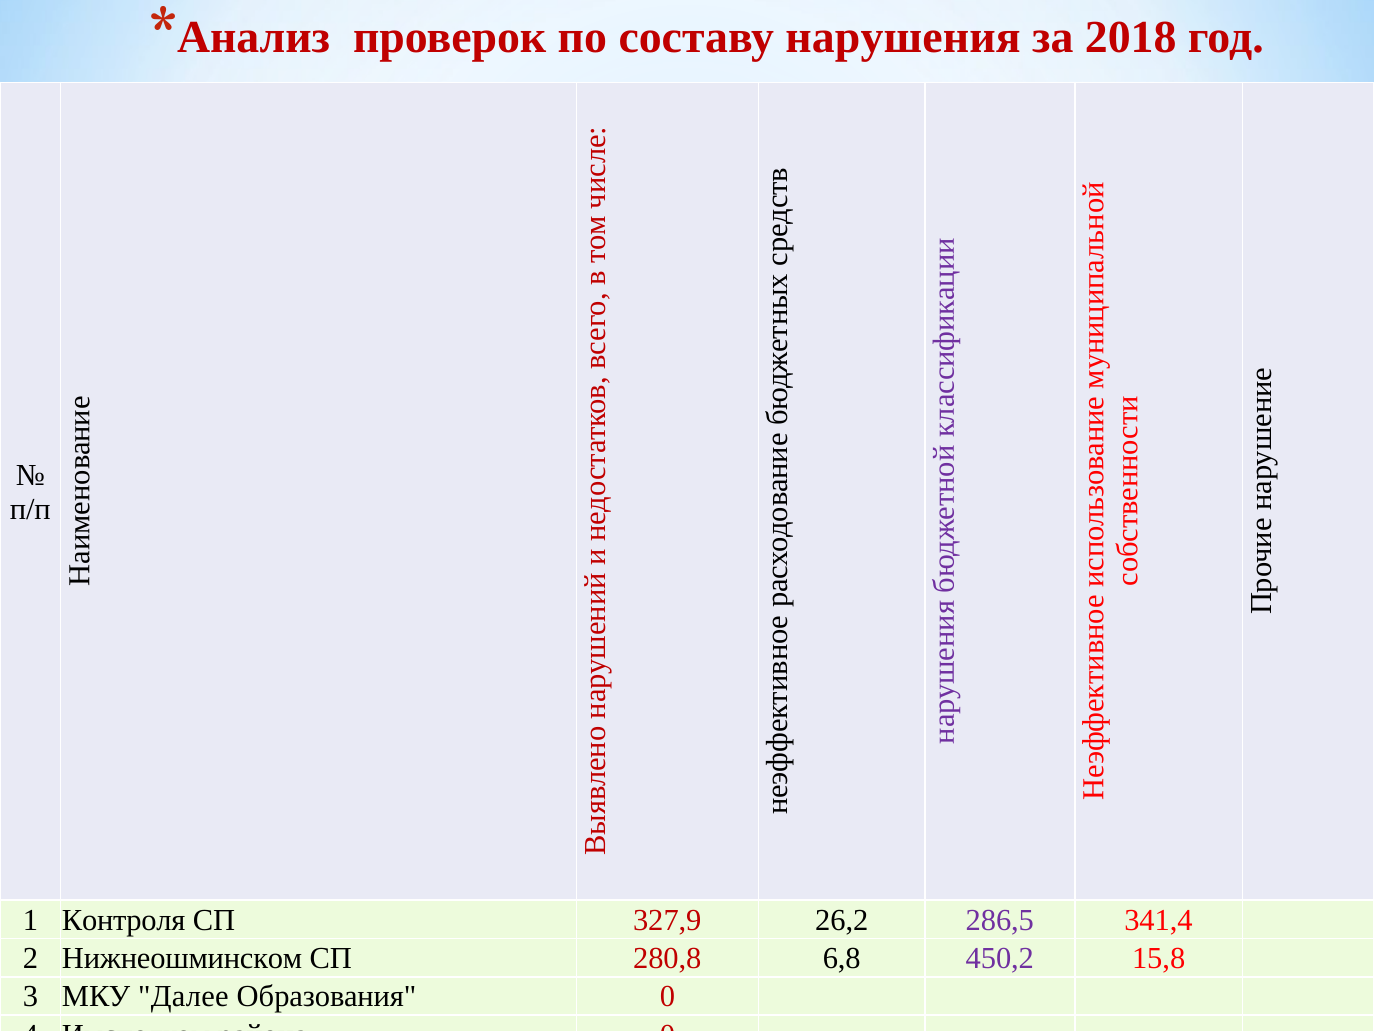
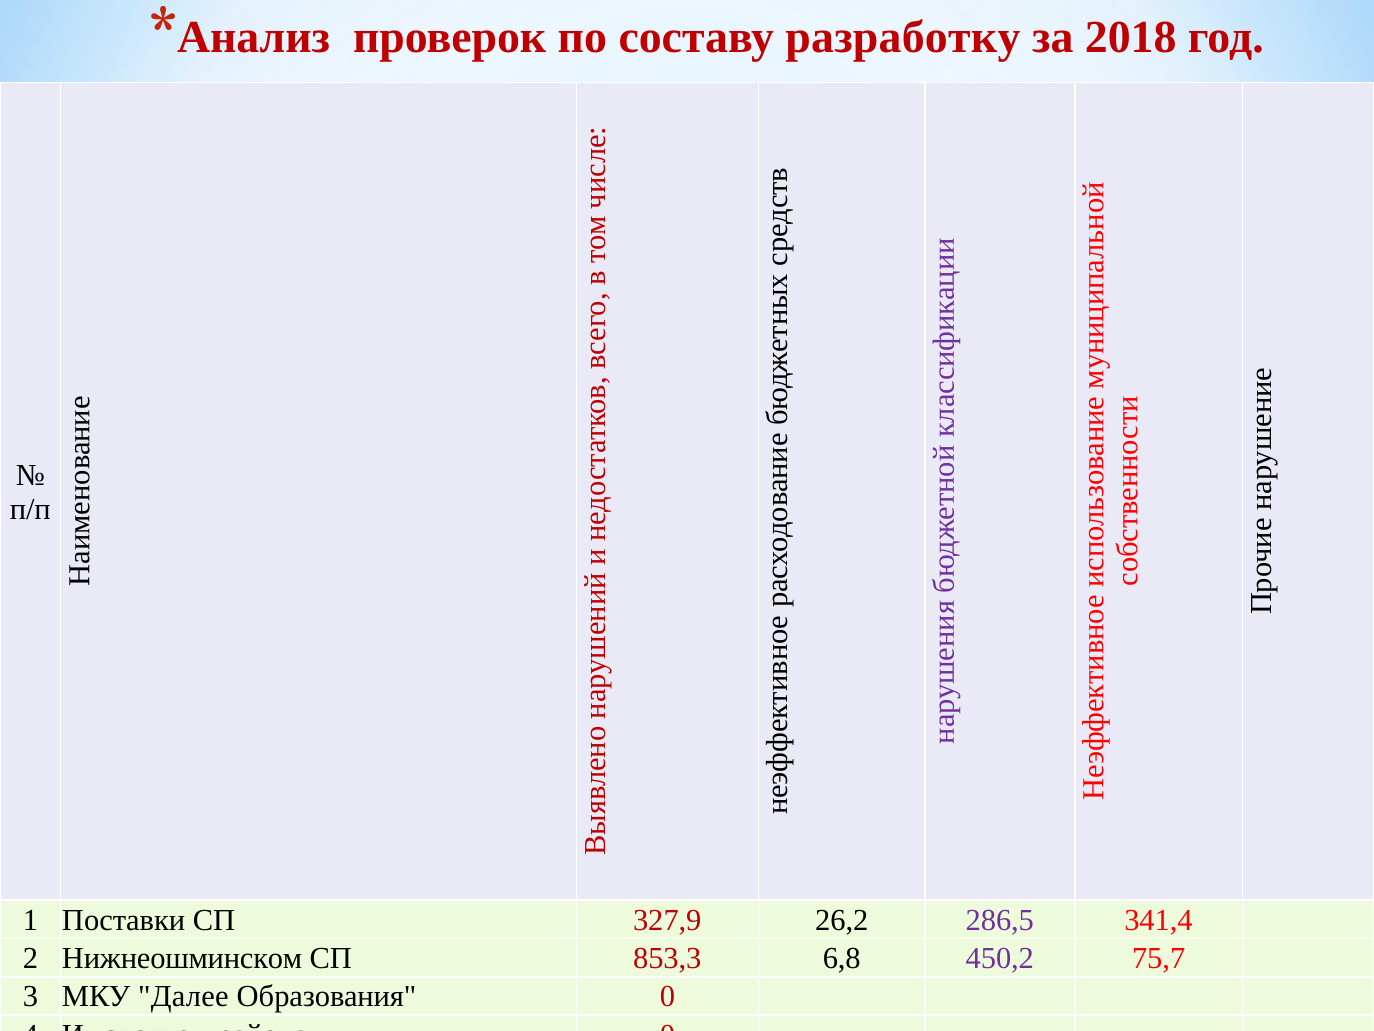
нарушения: нарушения -> разработку (903, 38)
Контроля: Контроля -> Поставки (124, 920)
280,8: 280,8 -> 853,3 (667, 958)
15,8: 15,8 -> 75,7 (1159, 958)
